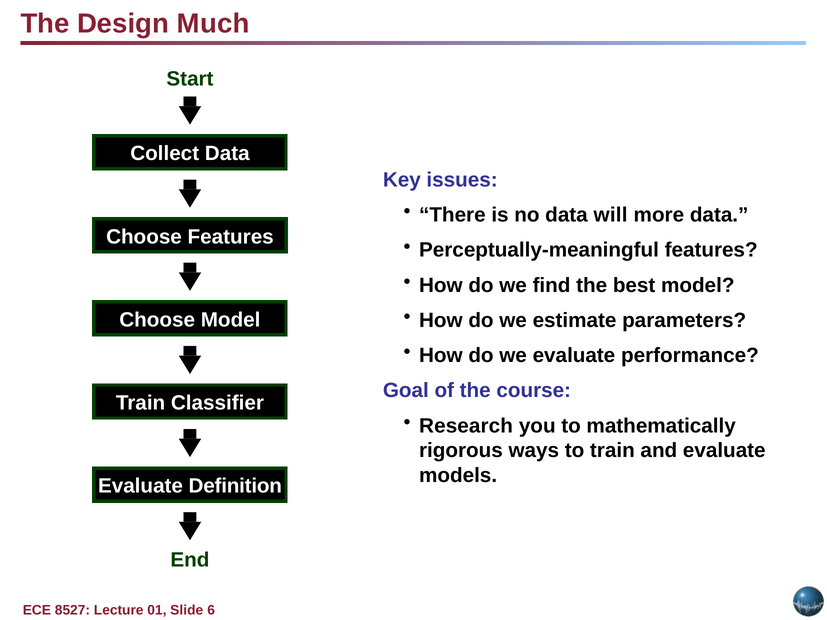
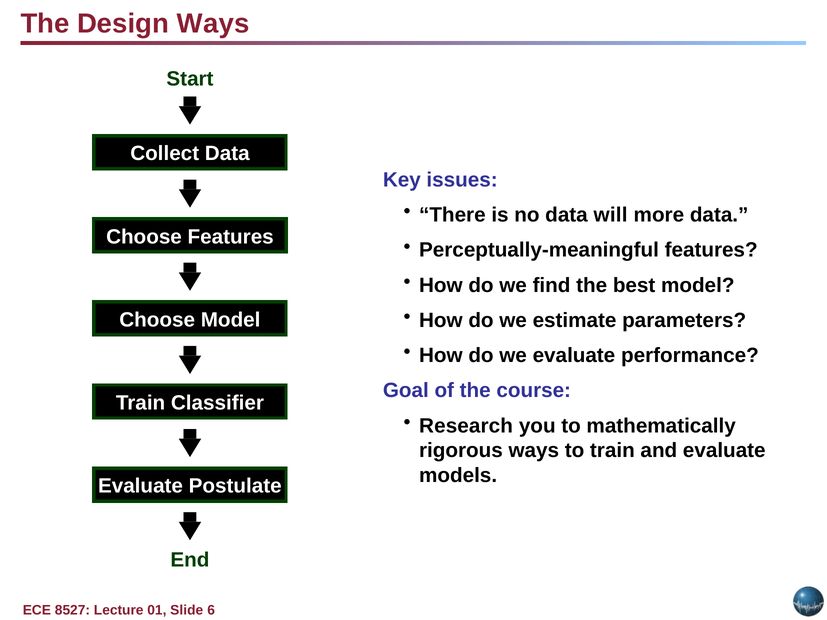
Design Much: Much -> Ways (213, 24)
Definition: Definition -> Postulate (235, 486)
